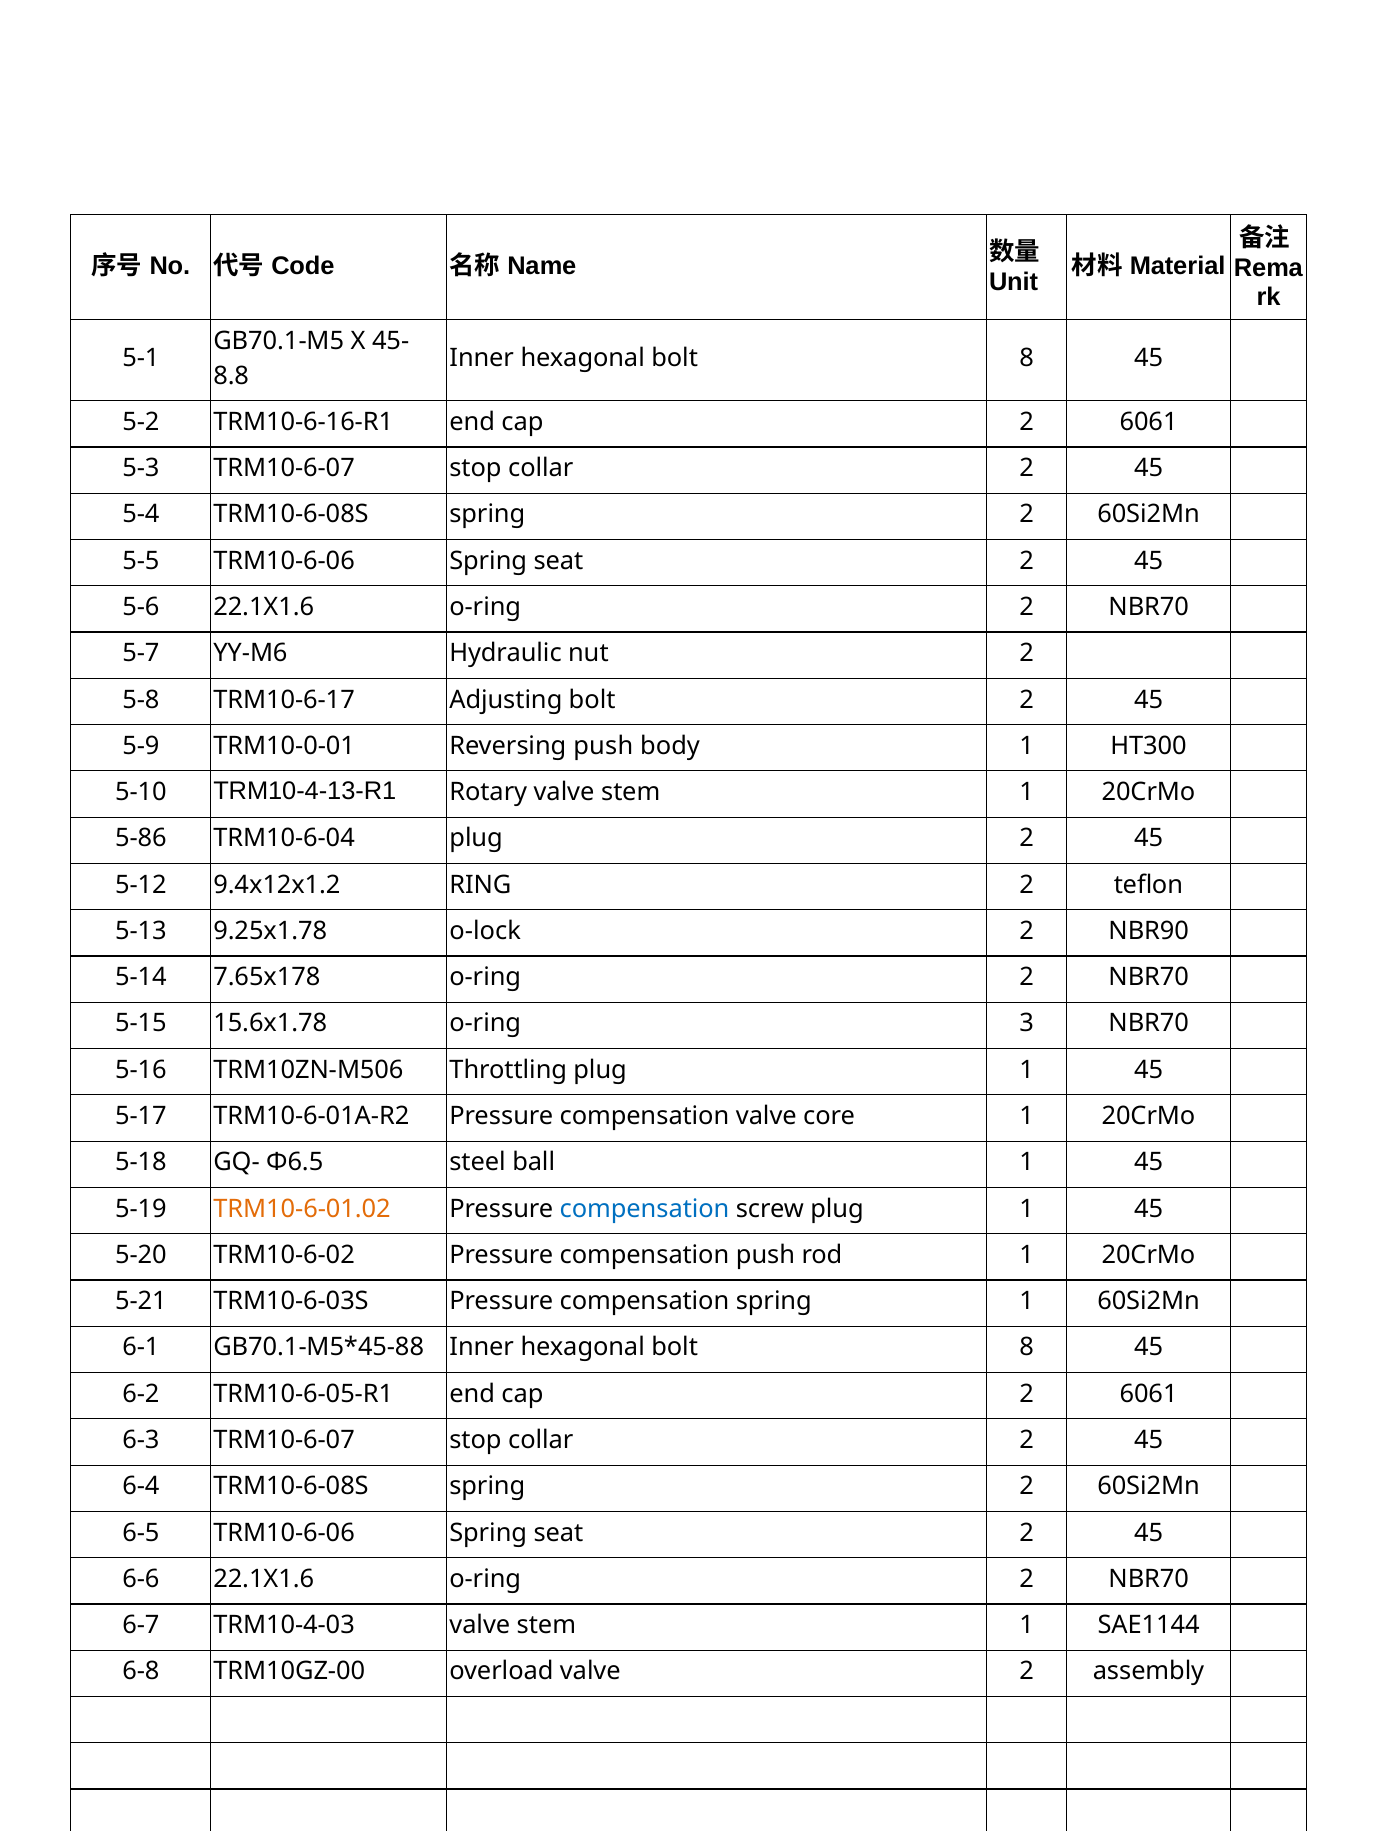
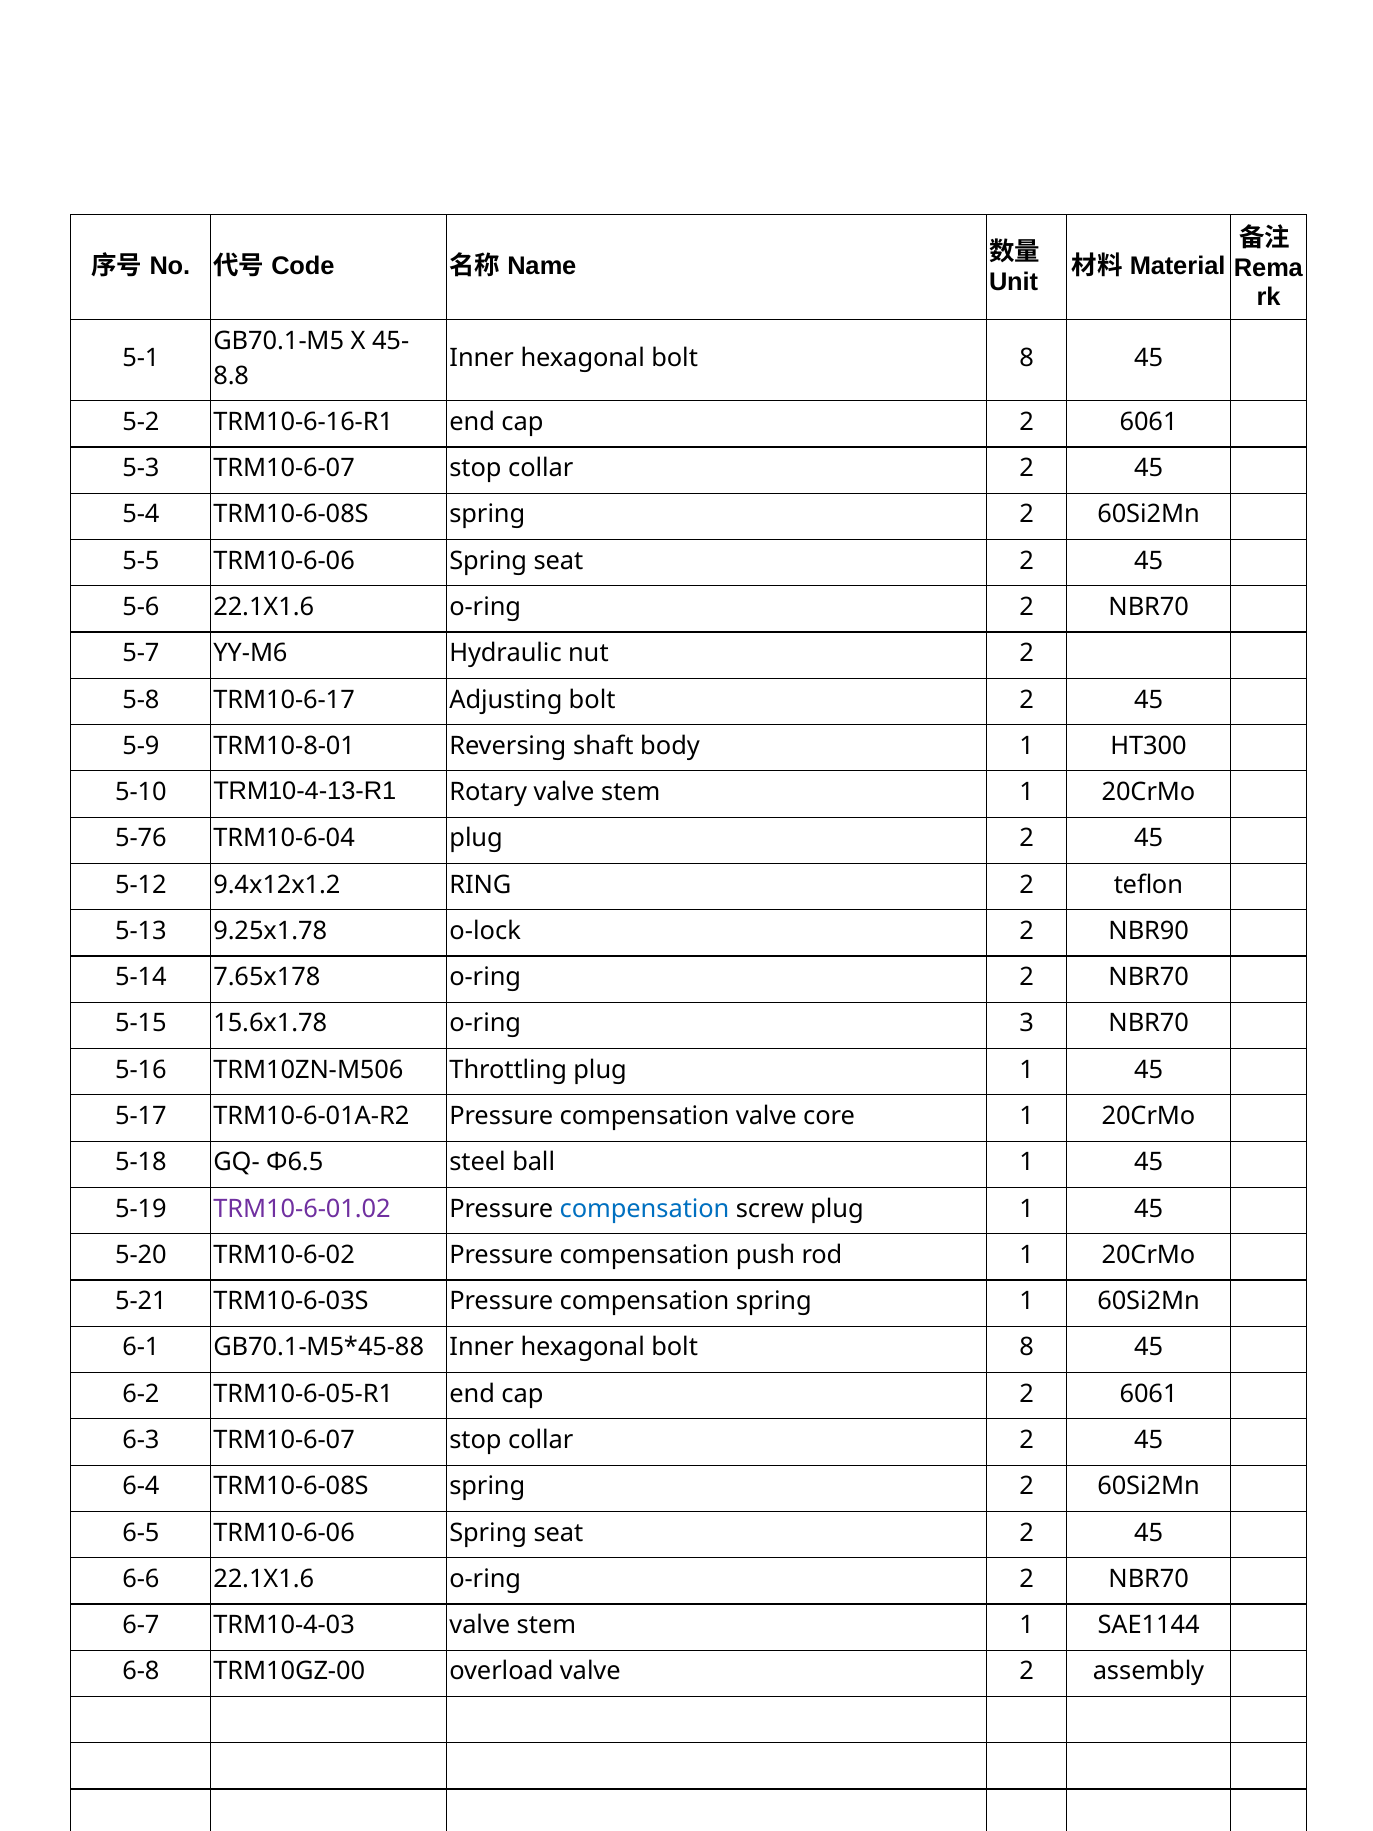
TRM10-0-01: TRM10-0-01 -> TRM10-8-01 (284, 746)
Reversing push: push -> shaft (603, 746)
5-86: 5-86 -> 5-76 (141, 838)
TRM10-6-01.02 colour: orange -> purple (302, 1208)
